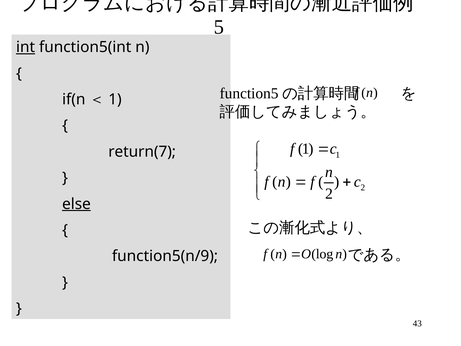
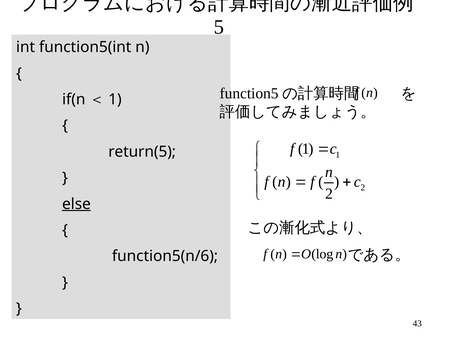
int underline: present -> none (26, 47)
return(7: return(7 -> return(5 (142, 152)
function5(n/9: function5(n/9 -> function5(n/6 (165, 256)
